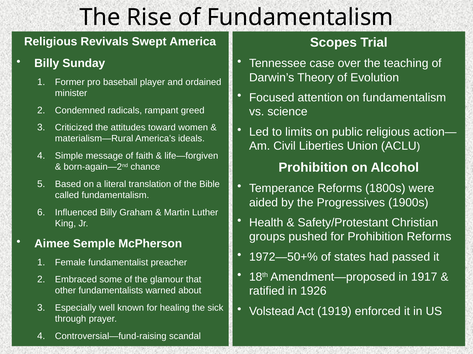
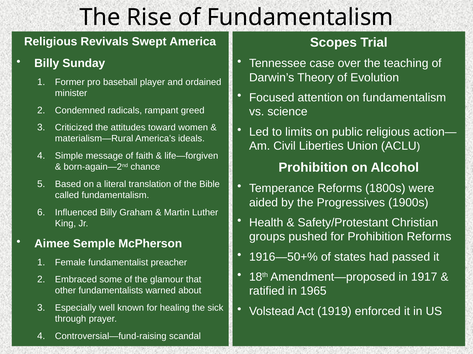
1972—50+%: 1972—50+% -> 1916—50+% (283, 257)
1926: 1926 -> 1965 (313, 292)
